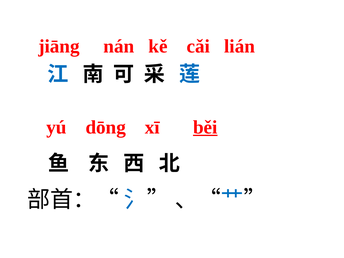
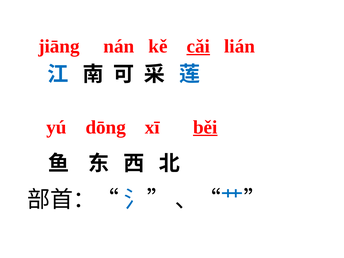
cǎi underline: none -> present (198, 46)
